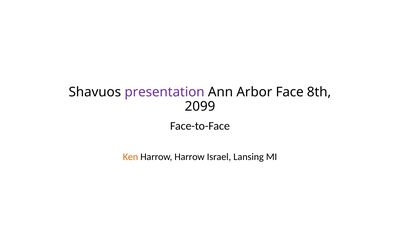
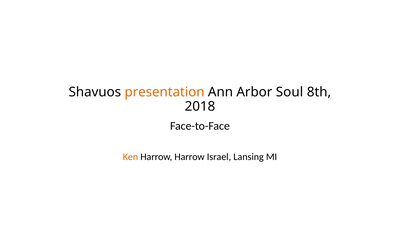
presentation colour: purple -> orange (165, 92)
Face: Face -> Soul (290, 92)
2099: 2099 -> 2018 (200, 106)
